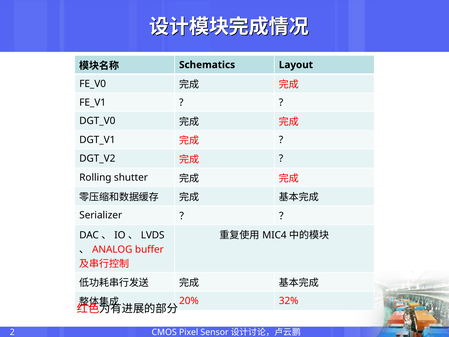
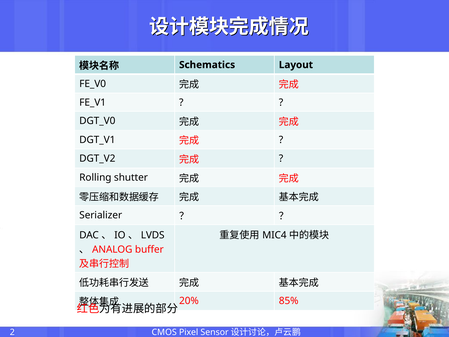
32%: 32% -> 85% (289, 301)
